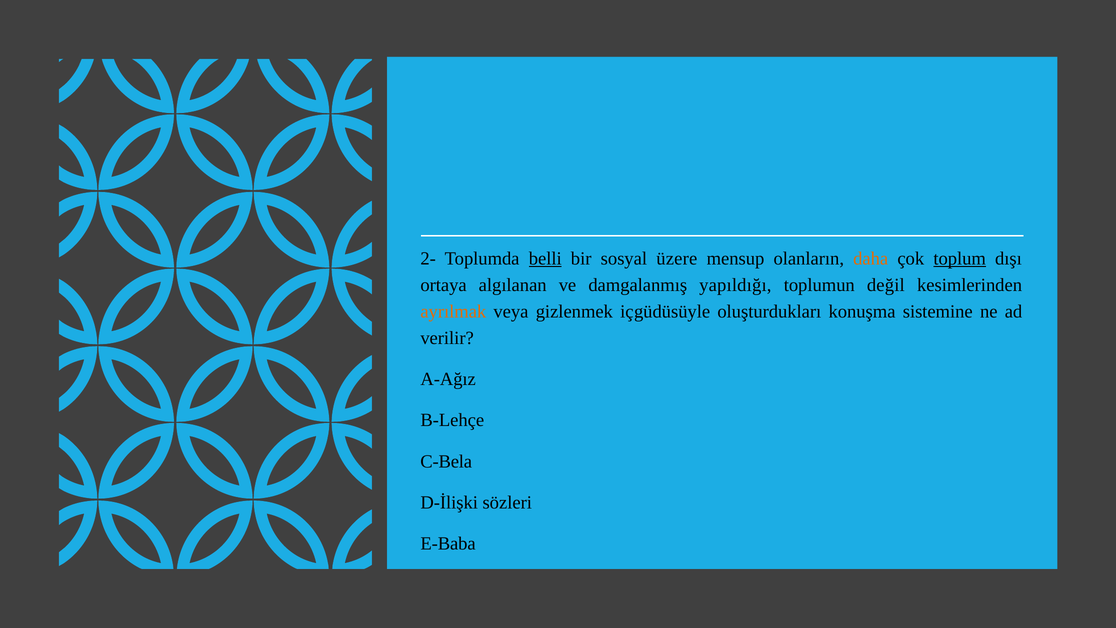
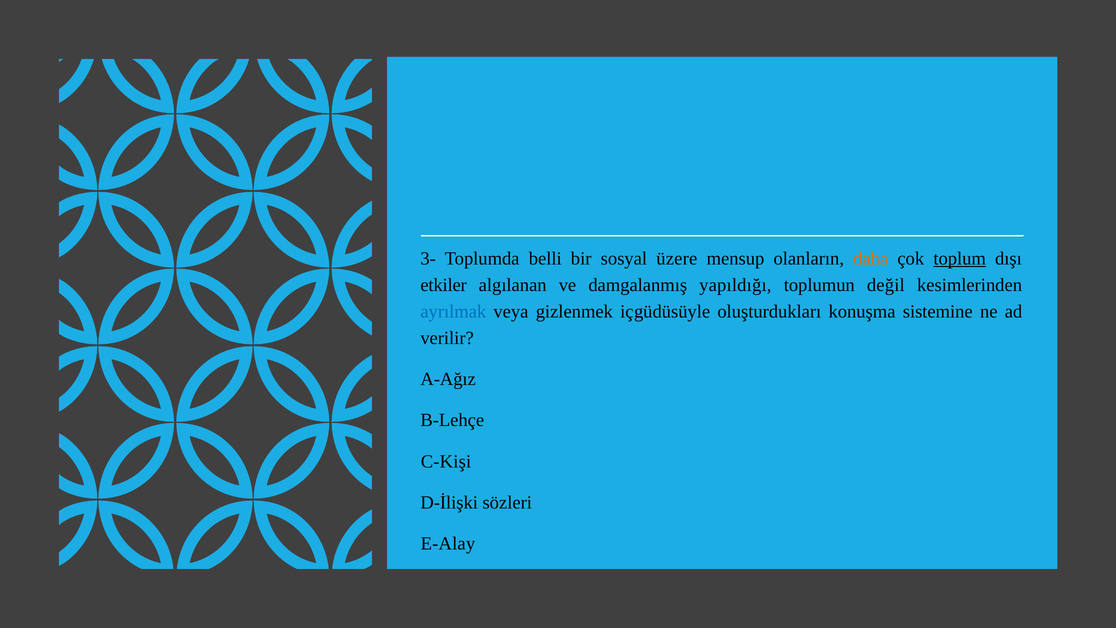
2-: 2- -> 3- (428, 258)
belli underline: present -> none (545, 258)
ortaya: ortaya -> etkiler (444, 285)
ayrılmak colour: orange -> blue (453, 311)
C-Bela: C-Bela -> C-Kişi (446, 461)
E-Baba: E-Baba -> E-Alay (448, 543)
